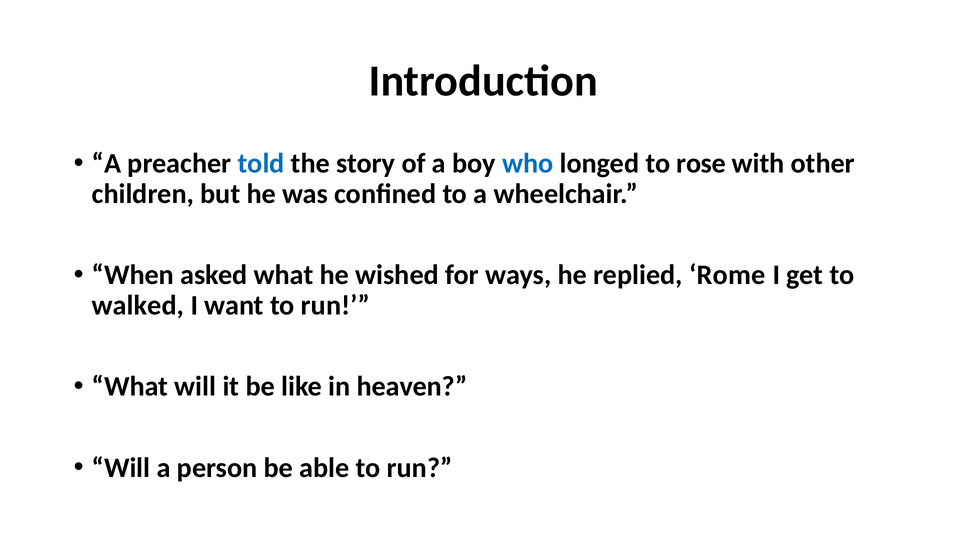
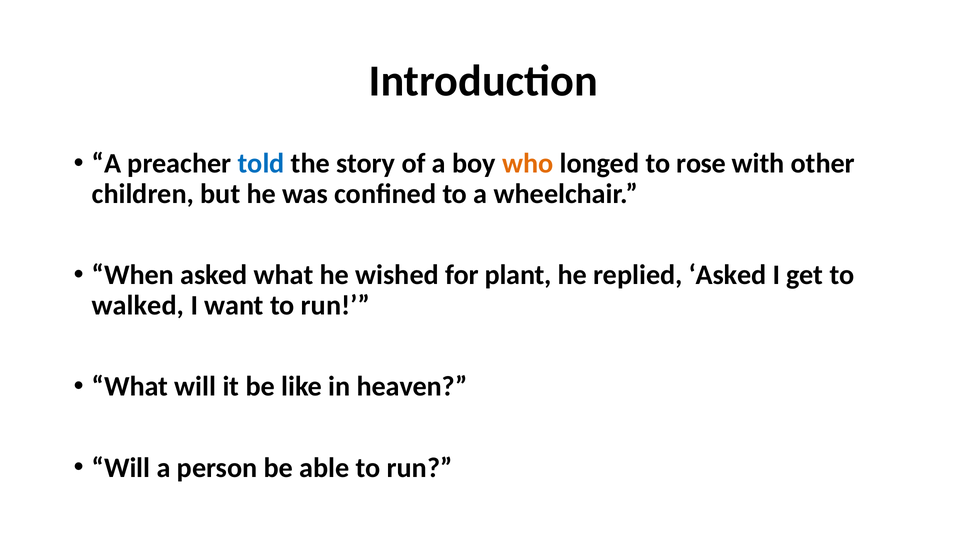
who colour: blue -> orange (528, 163)
ways: ways -> plant (518, 275)
replied Rome: Rome -> Asked (728, 275)
